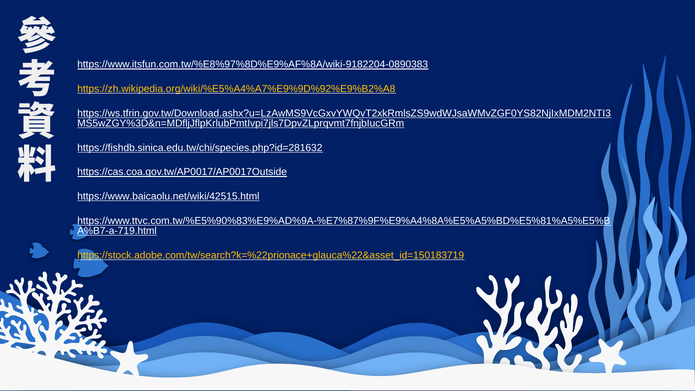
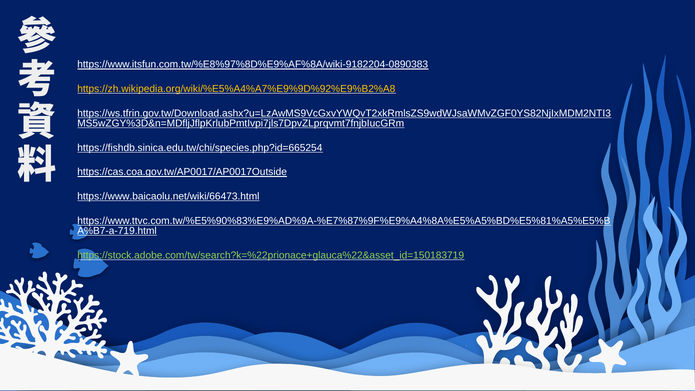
https://fishdb.sinica.edu.tw/chi/species.php?id=281632: https://fishdb.sinica.edu.tw/chi/species.php?id=281632 -> https://fishdb.sinica.edu.tw/chi/species.php?id=665254 (200, 148)
https://www.baicaolu.net/wiki/42515.html: https://www.baicaolu.net/wiki/42515.html -> https://www.baicaolu.net/wiki/66473.html (168, 196)
https://stock.adobe.com/tw/search?k=%22prionace+glauca%22&asset_id=150183719 colour: yellow -> light green (271, 255)
